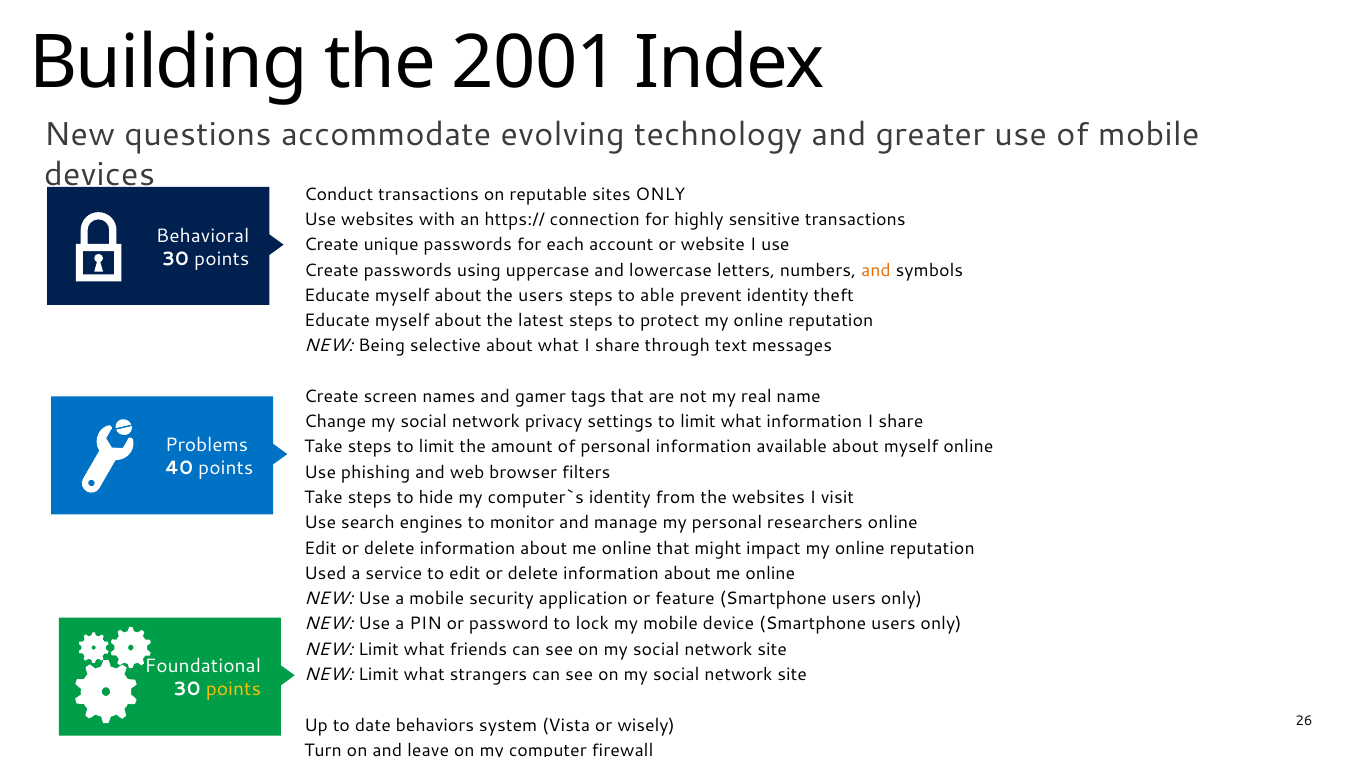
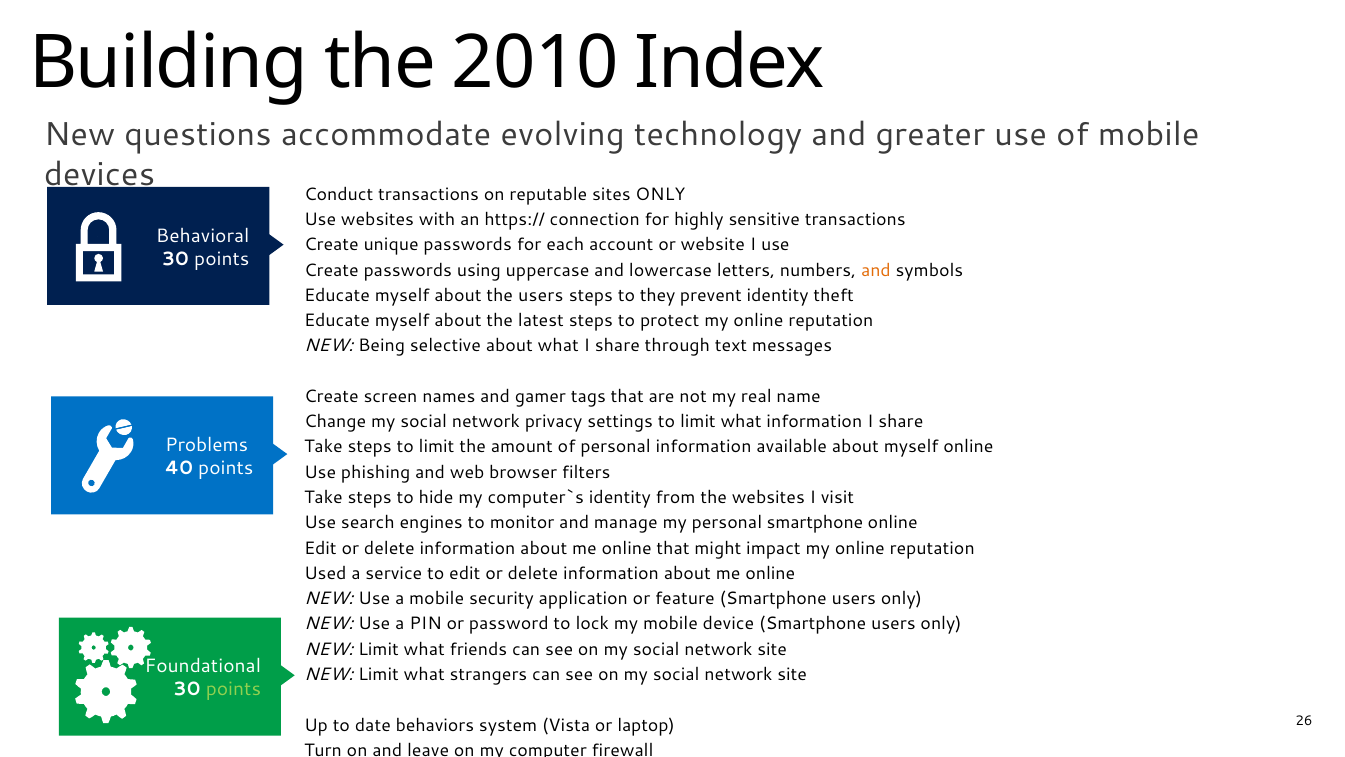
2001: 2001 -> 2010 (536, 63)
able: able -> they (658, 295)
personal researchers: researchers -> smartphone (815, 523)
points colour: yellow -> light green (233, 689)
Vista or wisely: wisely -> laptop (646, 725)
